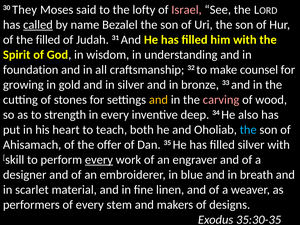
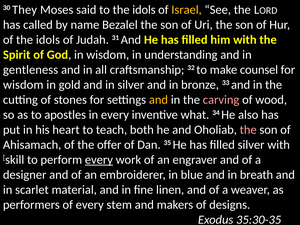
to the lofty: lofty -> idols (144, 10)
Israel colour: pink -> yellow (187, 10)
called underline: present -> none (38, 25)
of the filled: filled -> idols (48, 40)
foundation: foundation -> gentleness (31, 70)
growing: growing -> wisdom (23, 85)
strength: strength -> apostles (65, 115)
deep: deep -> what (195, 115)
the colour: light blue -> pink (248, 130)
